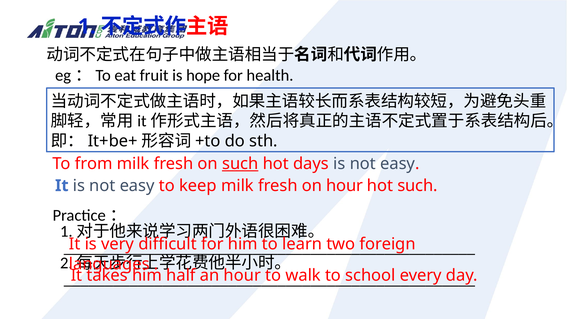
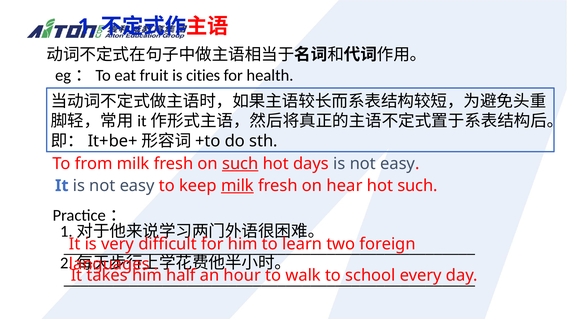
hope: hope -> cities (203, 76)
milk underline: none -> present (237, 186)
on hour: hour -> hear (344, 186)
